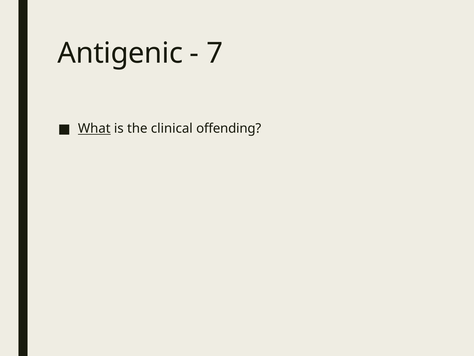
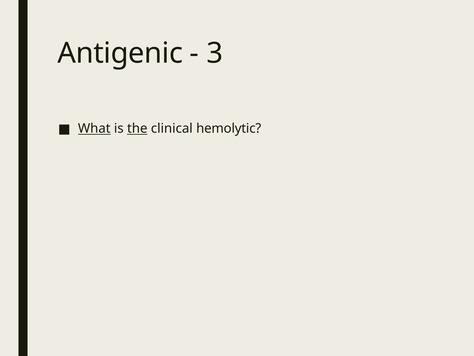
7: 7 -> 3 (215, 53)
the underline: none -> present (137, 128)
offending: offending -> hemolytic (229, 128)
